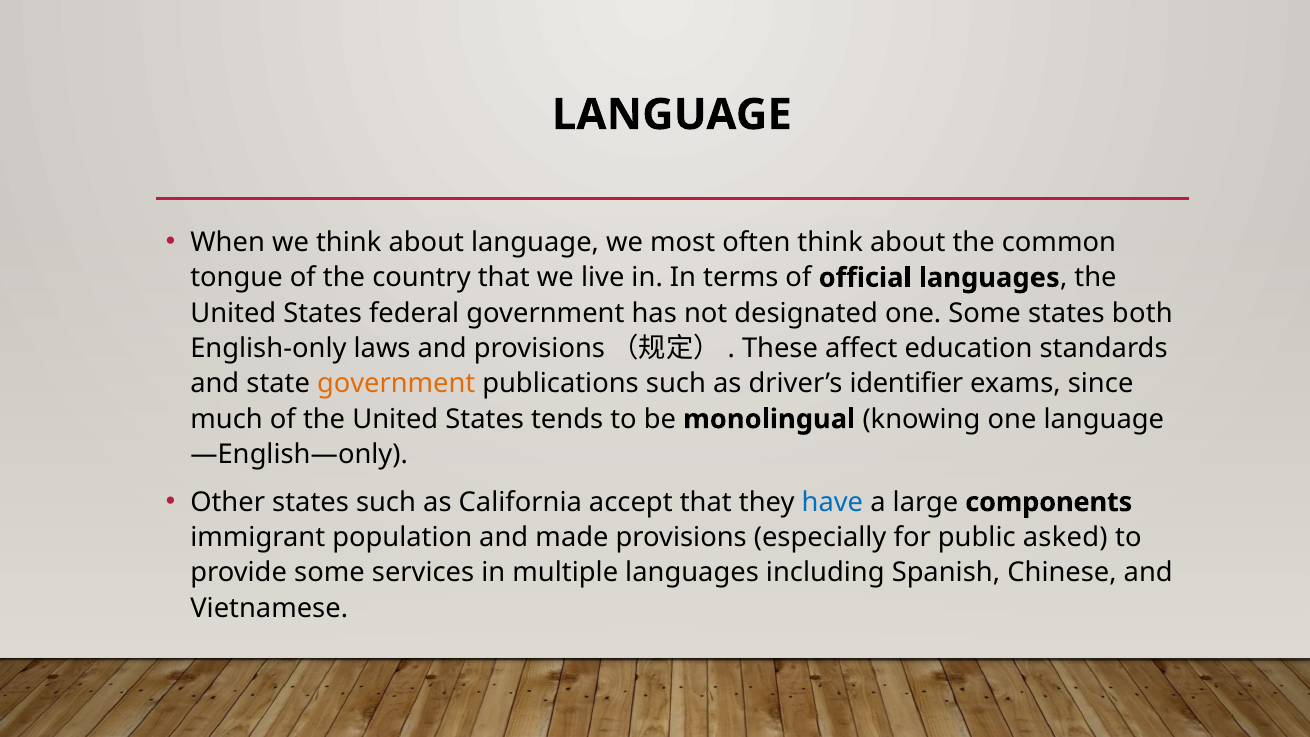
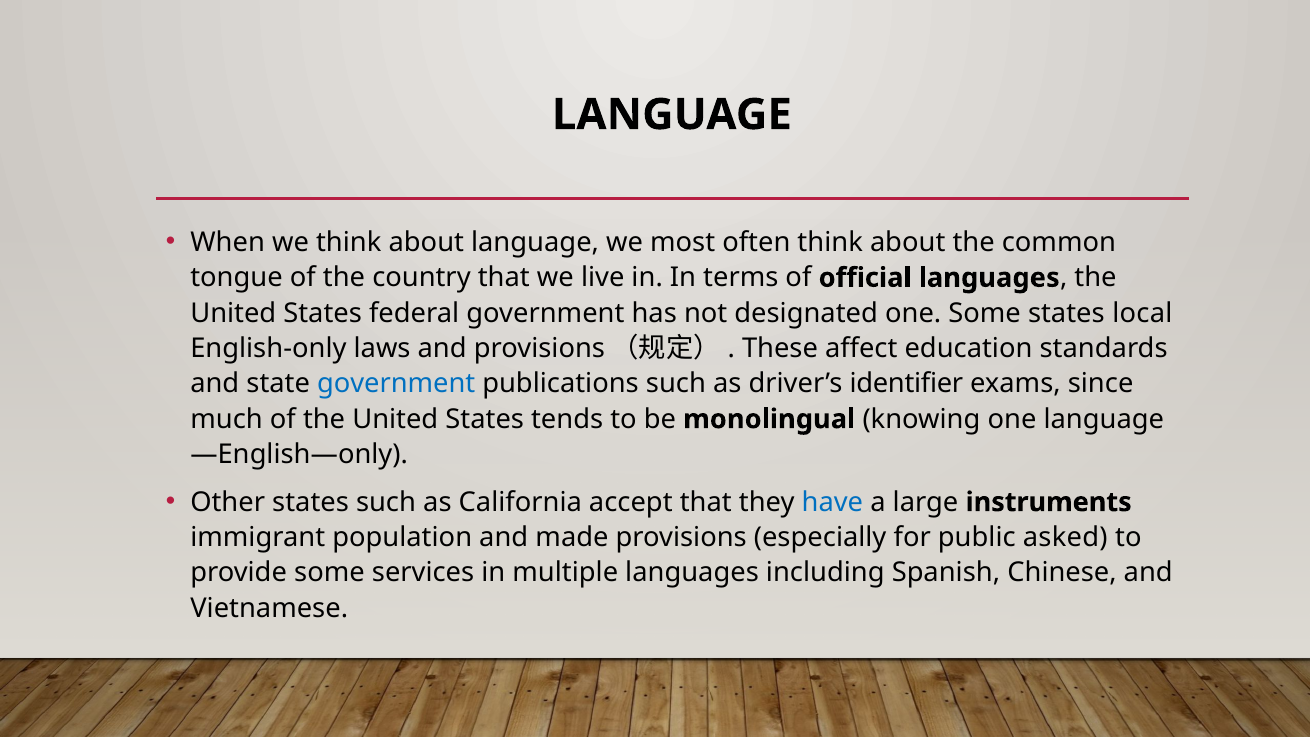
both: both -> local (1142, 313)
government colour: orange -> blue (396, 384)
components: components -> instruments (1049, 502)
